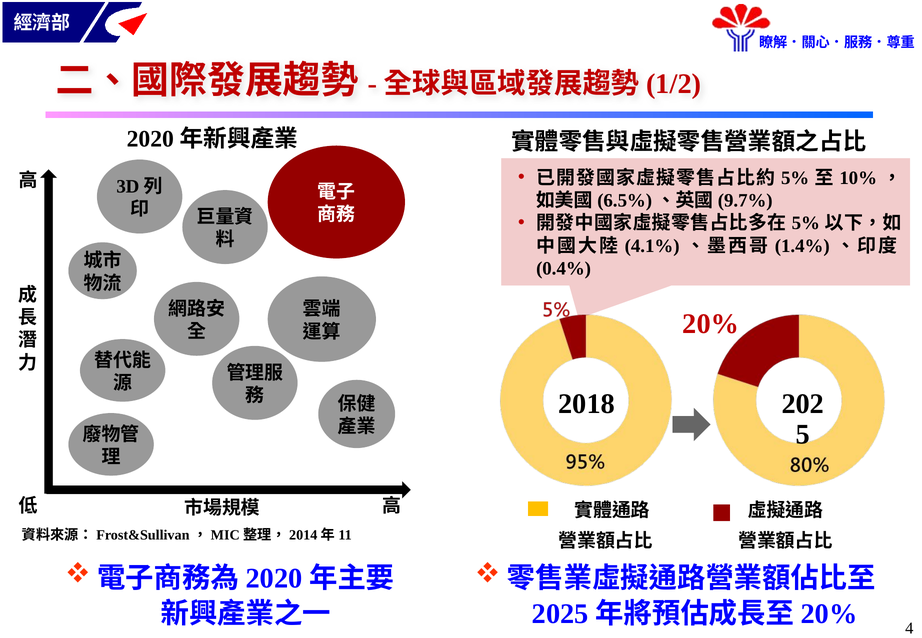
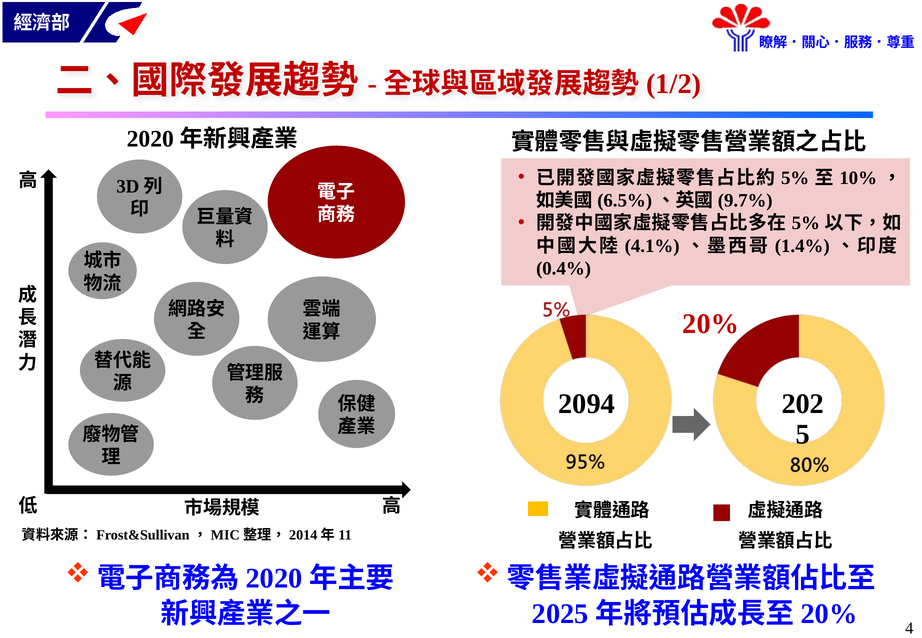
2018: 2018 -> 2094 (587, 404)
